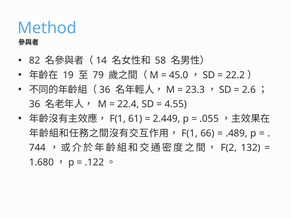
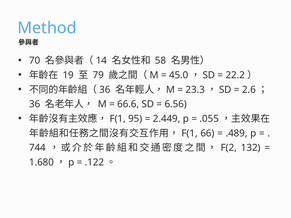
82: 82 -> 70 (35, 61)
22.4: 22.4 -> 66.6 (128, 104)
4.55: 4.55 -> 6.56 (176, 104)
61: 61 -> 95 (135, 119)
